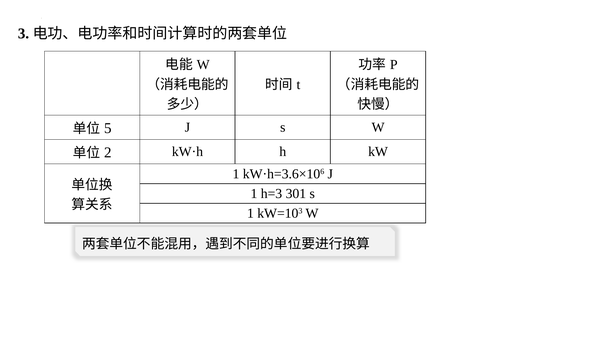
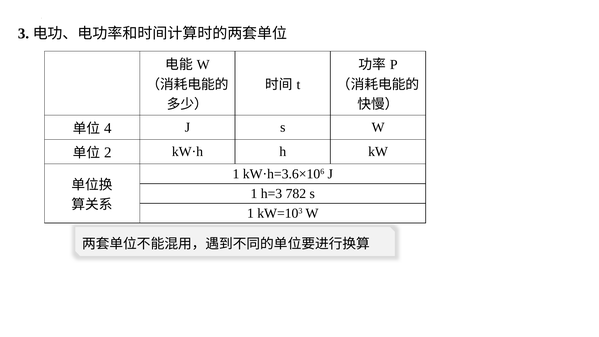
5: 5 -> 4 (108, 128)
301: 301 -> 782 (296, 193)
